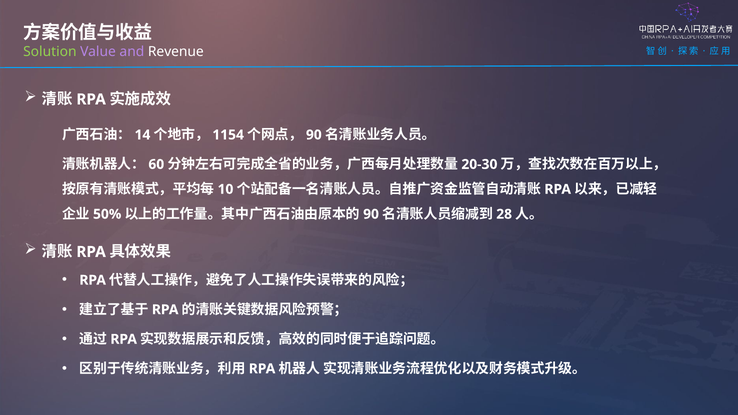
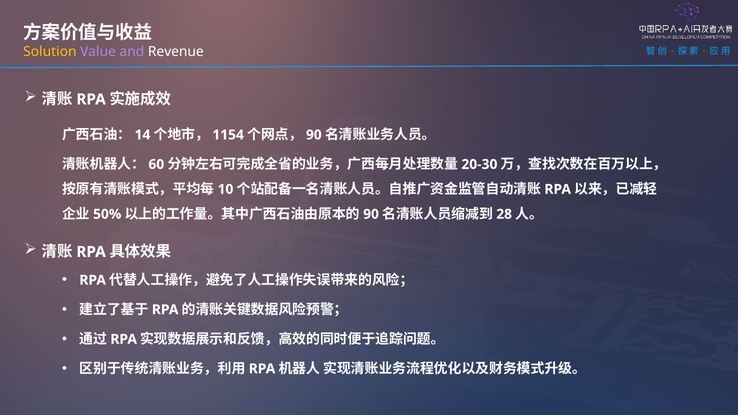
Solution colour: light green -> yellow (50, 52)
